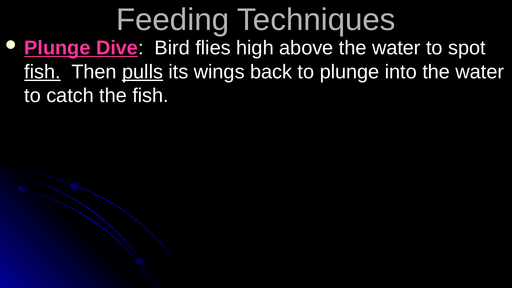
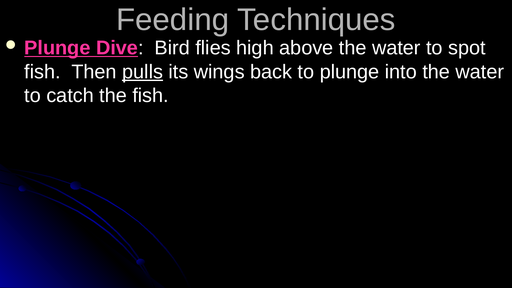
fish underline: present -> none (43, 72)
